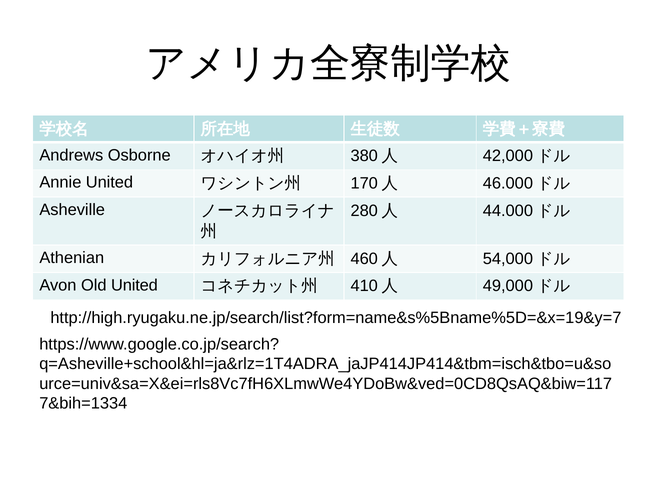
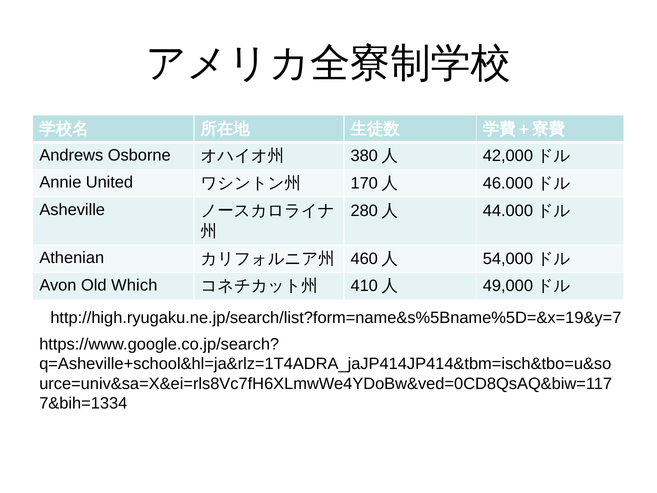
Old United: United -> Which (134, 285)
